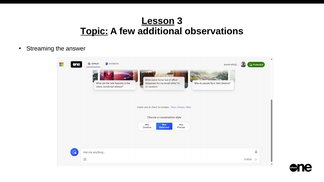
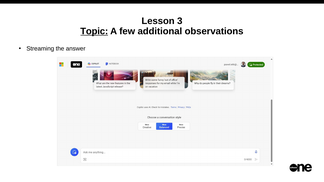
Lesson underline: present -> none (158, 21)
